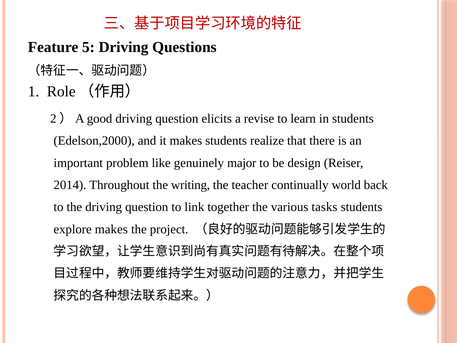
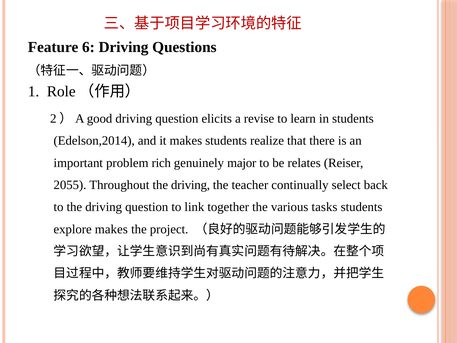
5: 5 -> 6 (88, 47)
Edelson,2000: Edelson,2000 -> Edelson,2014 (94, 141)
like: like -> rich (161, 163)
design: design -> relates (304, 163)
2014: 2014 -> 2055 (70, 185)
Throughout the writing: writing -> driving (191, 185)
world: world -> select (346, 185)
